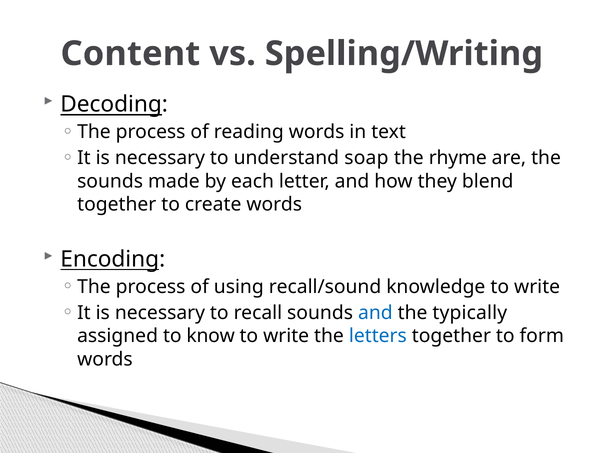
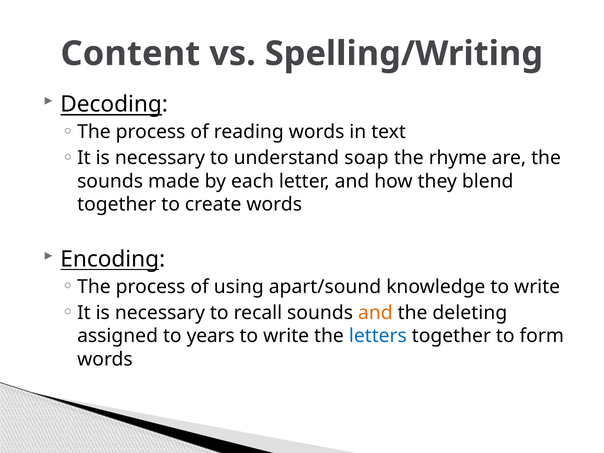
recall/sound: recall/sound -> apart/sound (325, 287)
and colour: blue -> orange (375, 313)
typically: typically -> deleting (470, 313)
know: know -> years (211, 336)
